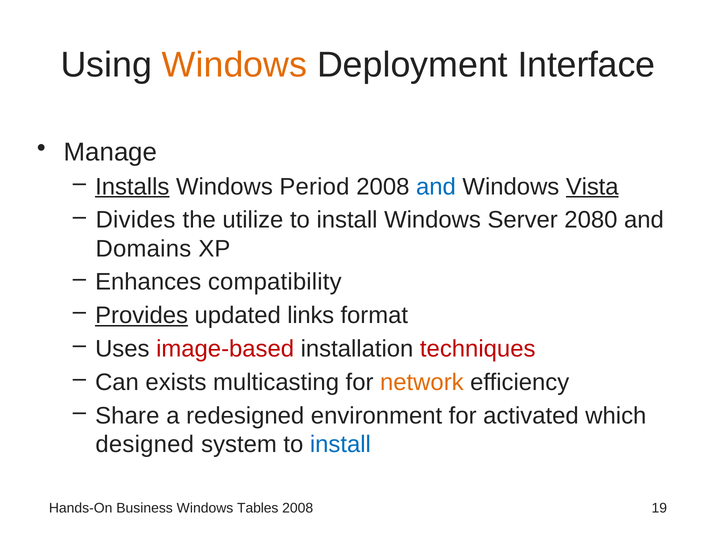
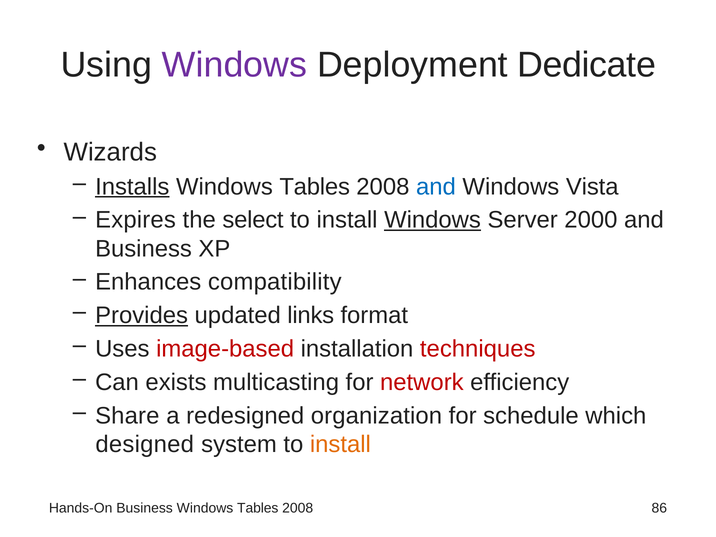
Windows colour: orange -> purple (235, 65)
Interface: Interface -> Dedicate (587, 65)
Manage: Manage -> Wizards (111, 152)
Period: Period -> Tables (315, 187)
Vista underline: present -> none (592, 187)
Divides: Divides -> Expires (136, 220)
utilize: utilize -> select (253, 220)
Windows underline: none -> present (433, 220)
2080: 2080 -> 2000 (591, 220)
Domains: Domains -> Business (144, 249)
network colour: orange -> red (422, 382)
environment: environment -> organization (376, 416)
activated: activated -> schedule (531, 416)
install colour: blue -> orange (340, 444)
19: 19 -> 86 (659, 508)
